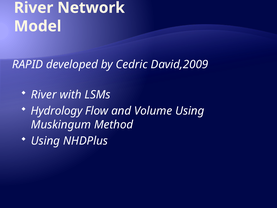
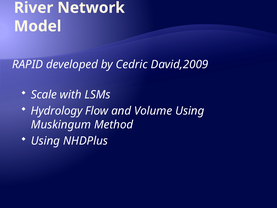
River: River -> Scale (44, 95)
